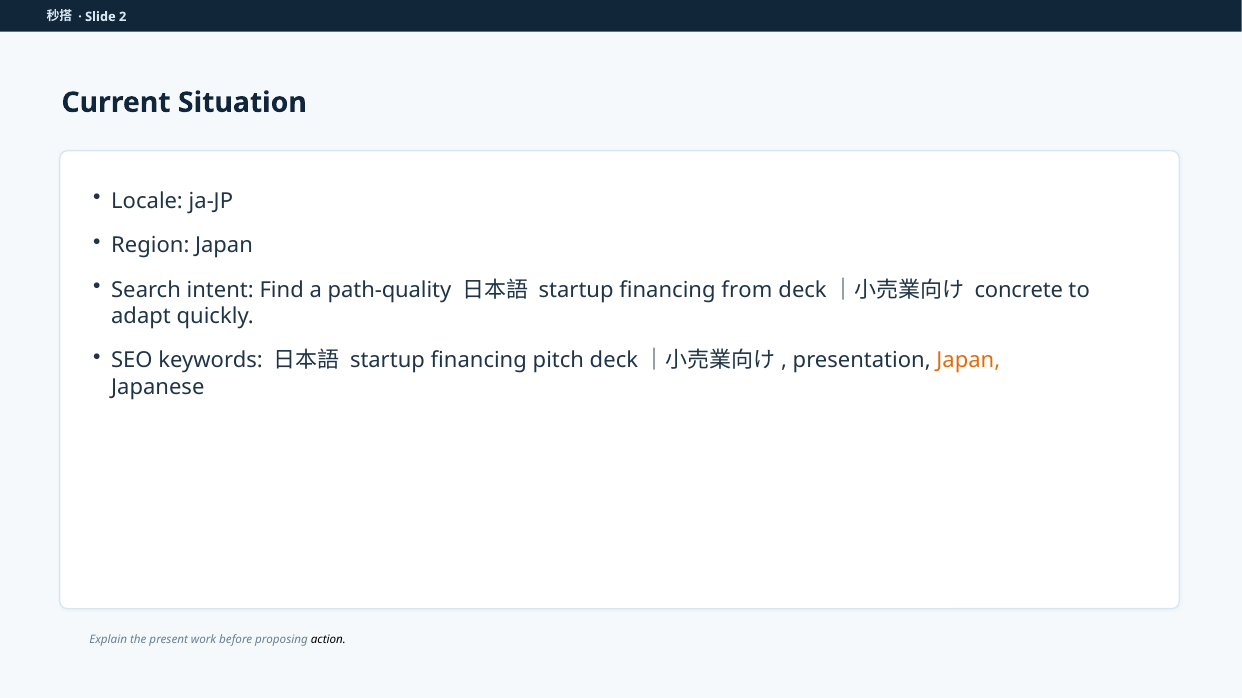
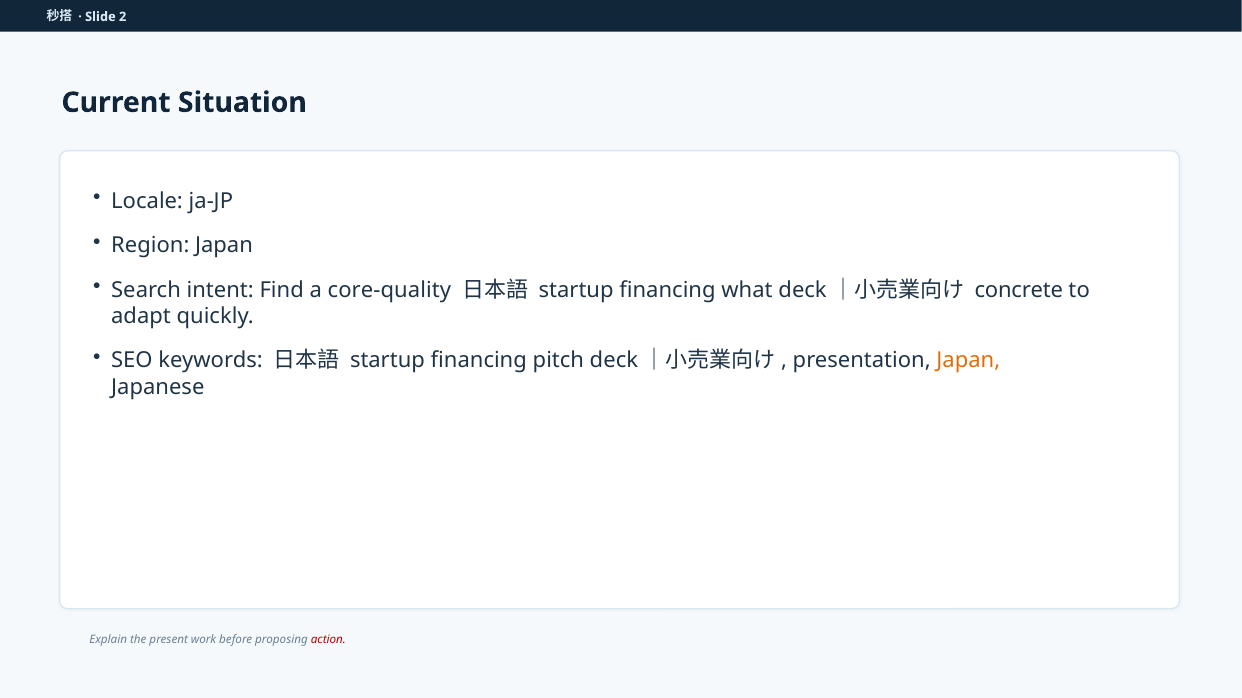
path-quality: path-quality -> core-quality (389, 290)
from: from -> what (747, 290)
action colour: black -> red (328, 640)
